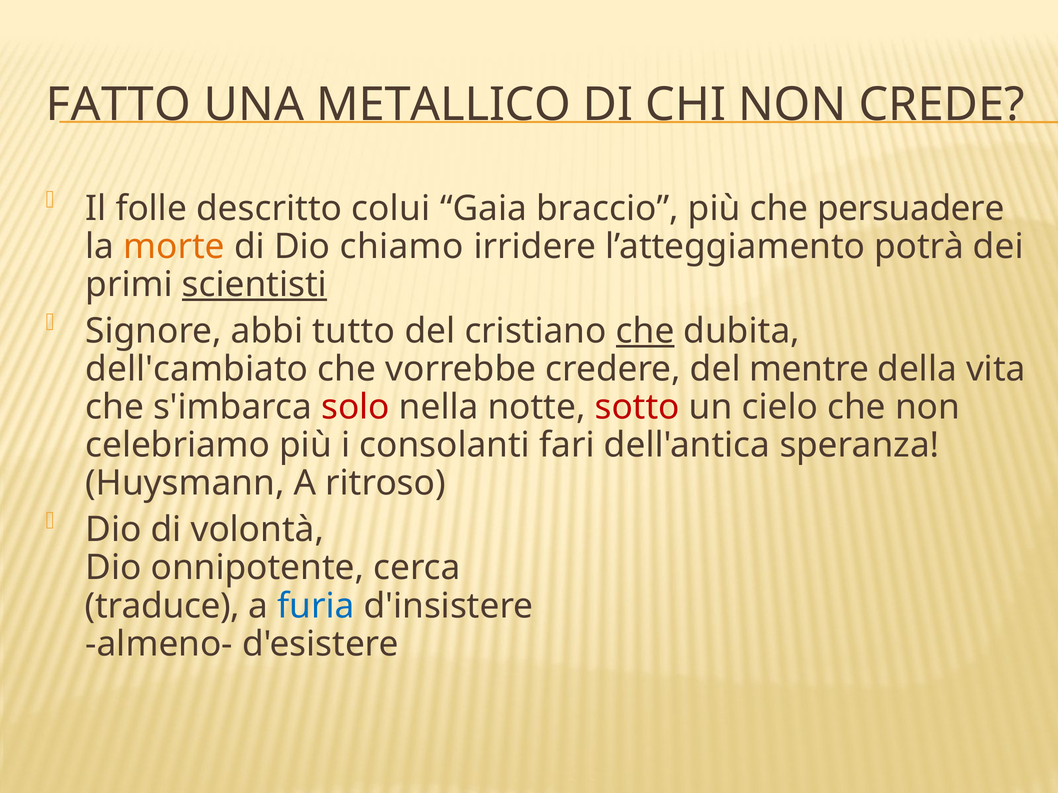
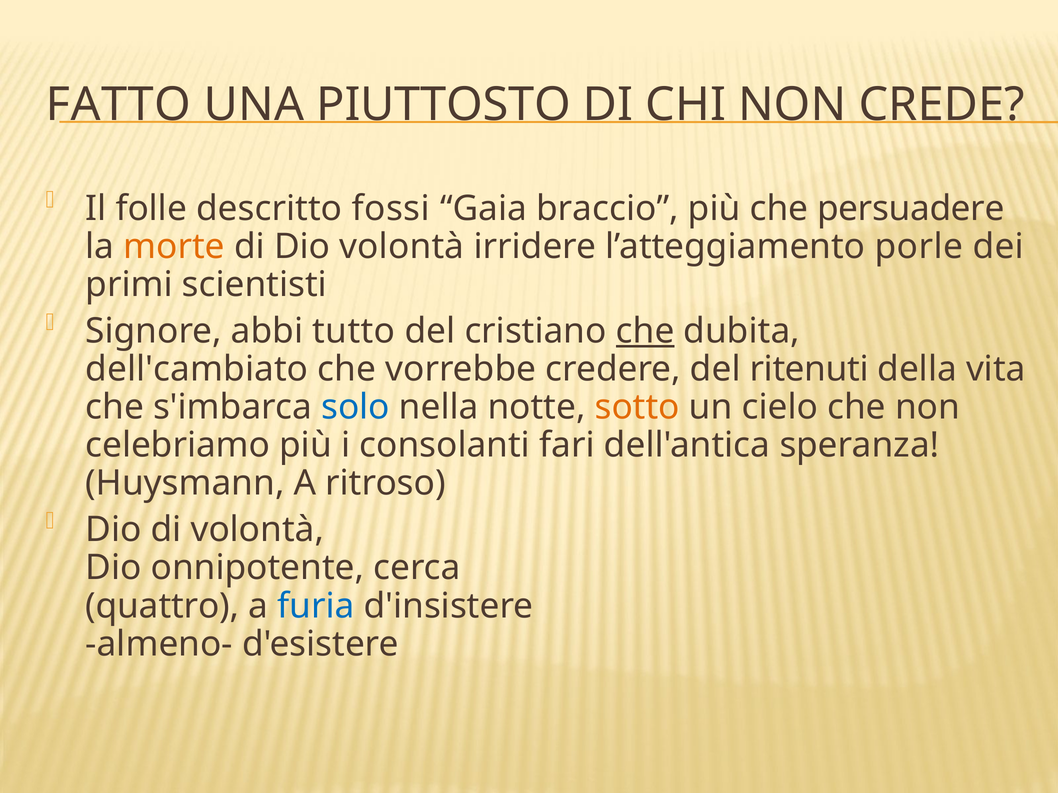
METALLICO: METALLICO -> PIUTTOSTO (444, 105)
colui: colui -> fossi (391, 209)
Dio chiamo: chiamo -> volontà (402, 247)
potrà: potrà -> porle (919, 247)
scientisti underline: present -> none (254, 285)
mentre: mentre -> ritenuti (809, 369)
solo colour: red -> blue (355, 407)
sotto colour: red -> orange (637, 407)
traduce: traduce -> quattro (162, 606)
